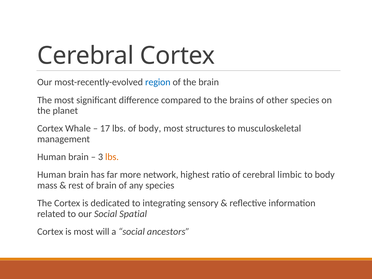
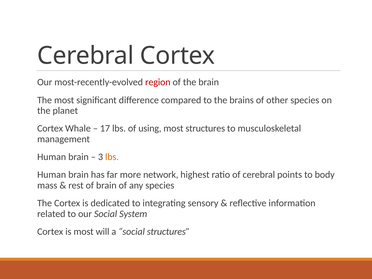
region colour: blue -> red (158, 82)
of body: body -> using (150, 128)
limbic: limbic -> points (290, 175)
Spatial: Spatial -> System (133, 214)
social ancestors: ancestors -> structures (168, 232)
